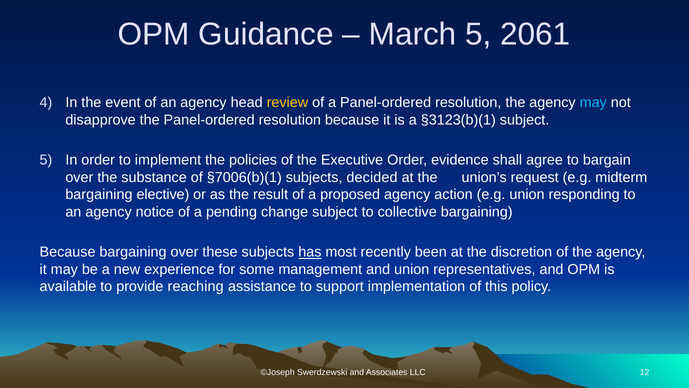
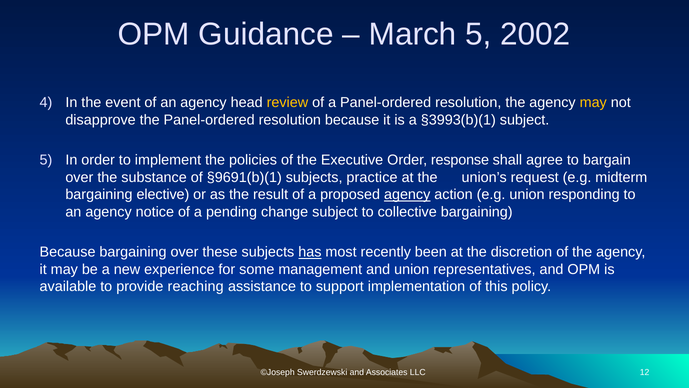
2061: 2061 -> 2002 (535, 35)
may colour: light blue -> yellow (593, 103)
§3123(b)(1: §3123(b)(1 -> §3993(b)(1 (458, 120)
evidence: evidence -> response (460, 160)
§7006(b)(1: §7006(b)(1 -> §9691(b)(1 (244, 177)
decided: decided -> practice (372, 177)
agency underline: none -> present (407, 195)
